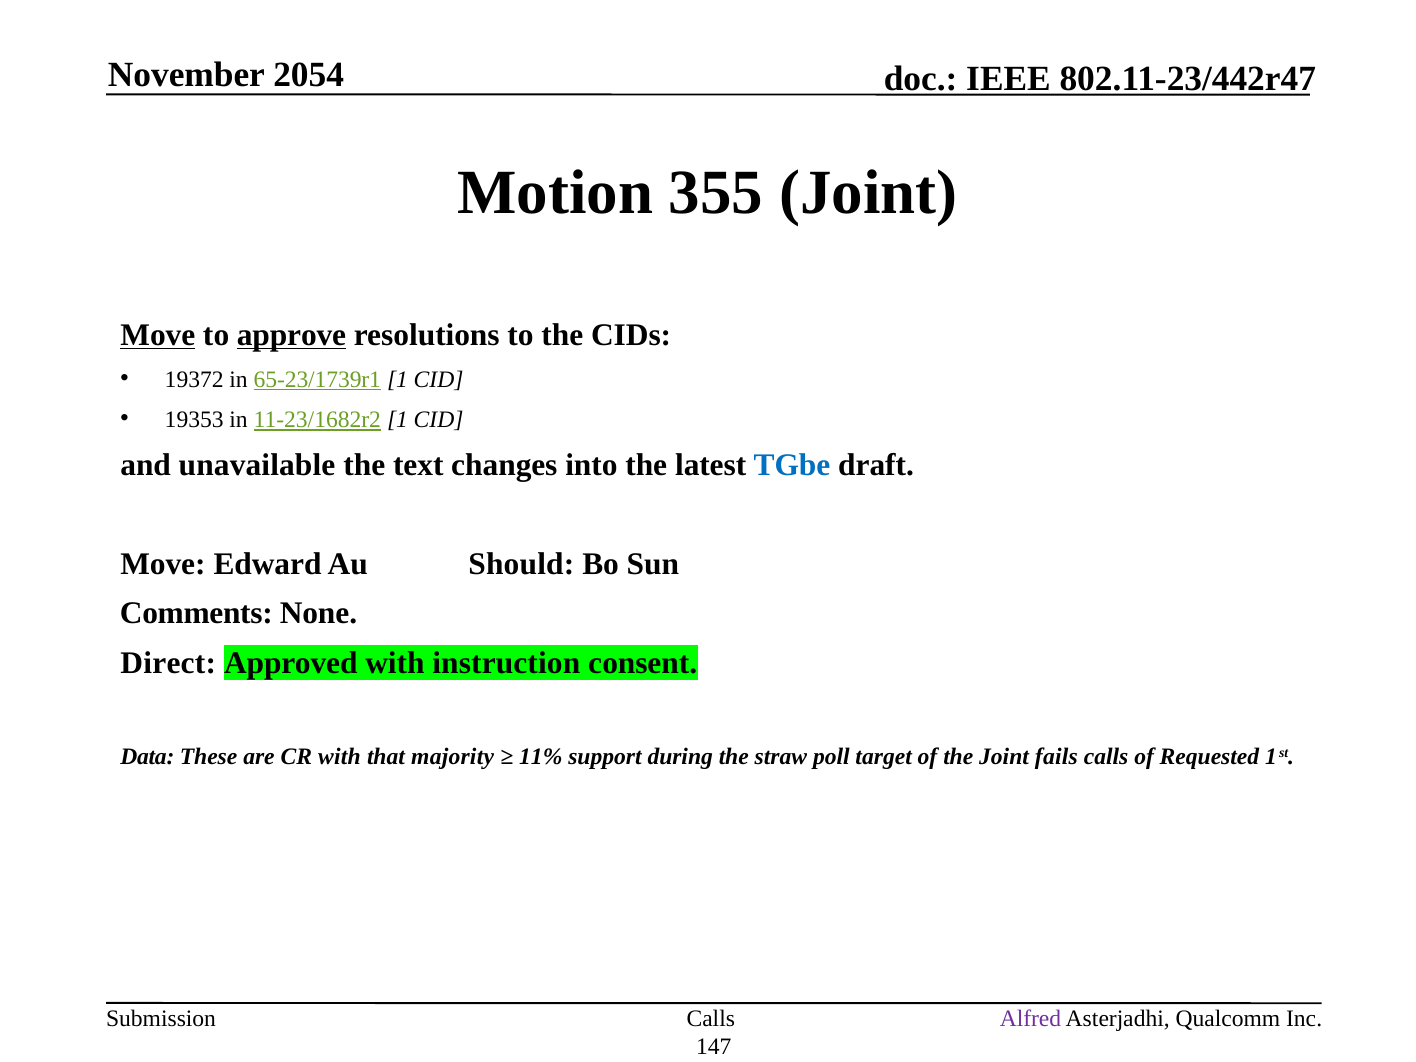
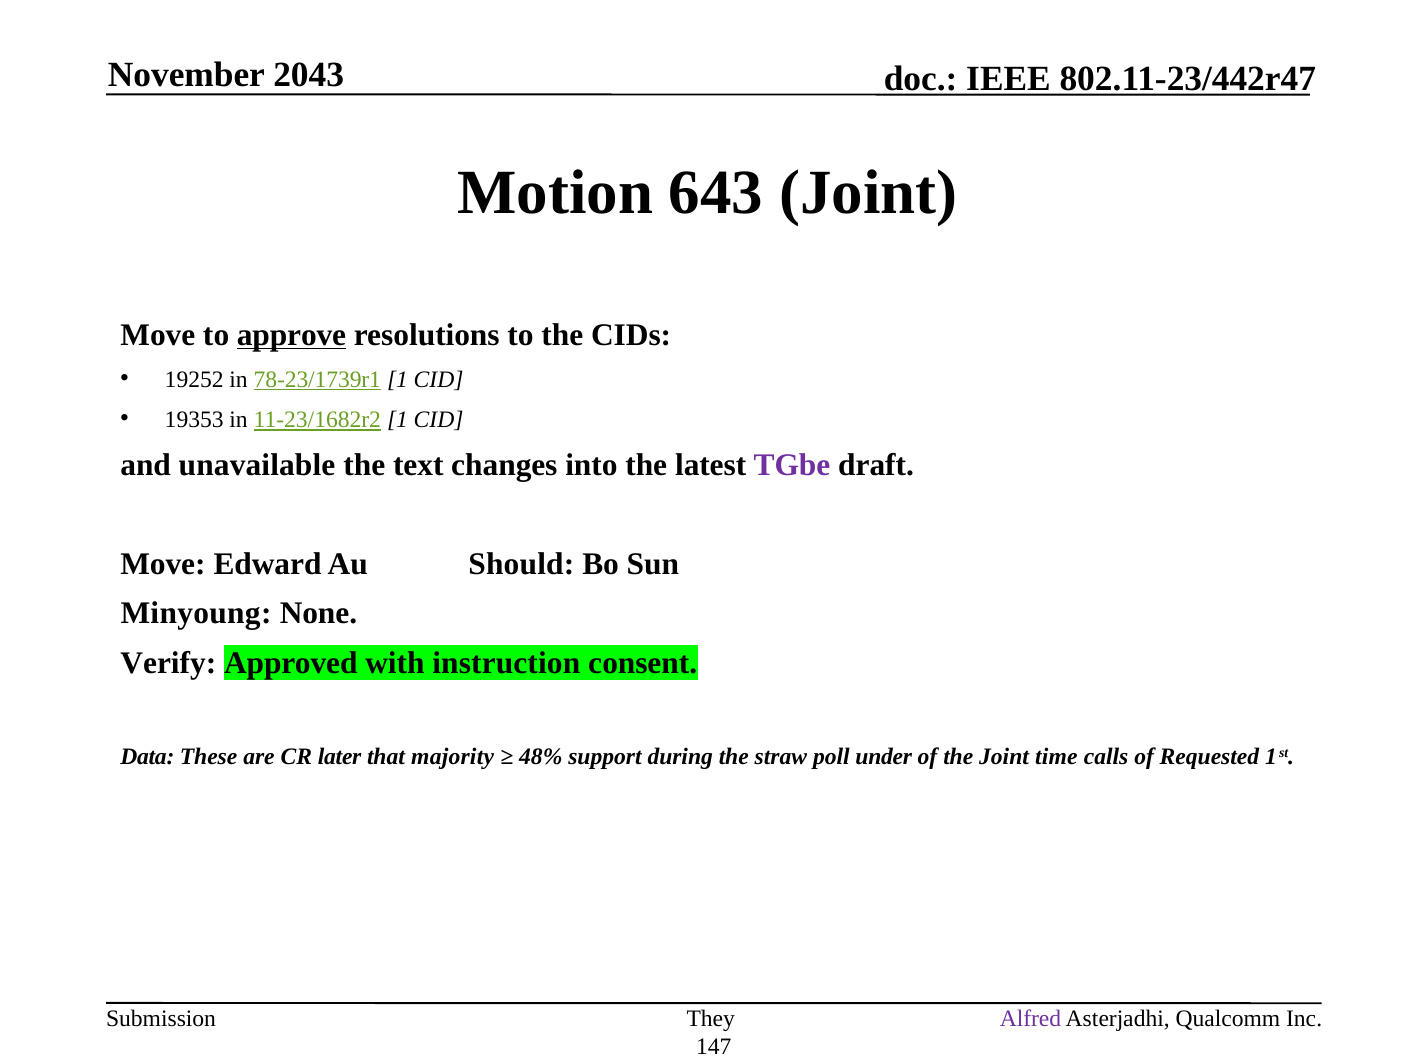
2054: 2054 -> 2043 (309, 75)
355: 355 -> 643 (716, 193)
Move underline: present -> none (158, 335)
19372: 19372 -> 19252 (194, 379)
65-23/1739r1: 65-23/1739r1 -> 78-23/1739r1 (317, 379)
TGbe colour: blue -> purple (792, 465)
Comments: Comments -> Minyoung (196, 614)
Direct: Direct -> Verify (168, 663)
CR with: with -> later (340, 757)
11%: 11% -> 48% (541, 757)
target: target -> under (884, 757)
fails: fails -> time (1056, 757)
Calls: Calls -> They (711, 1019)
